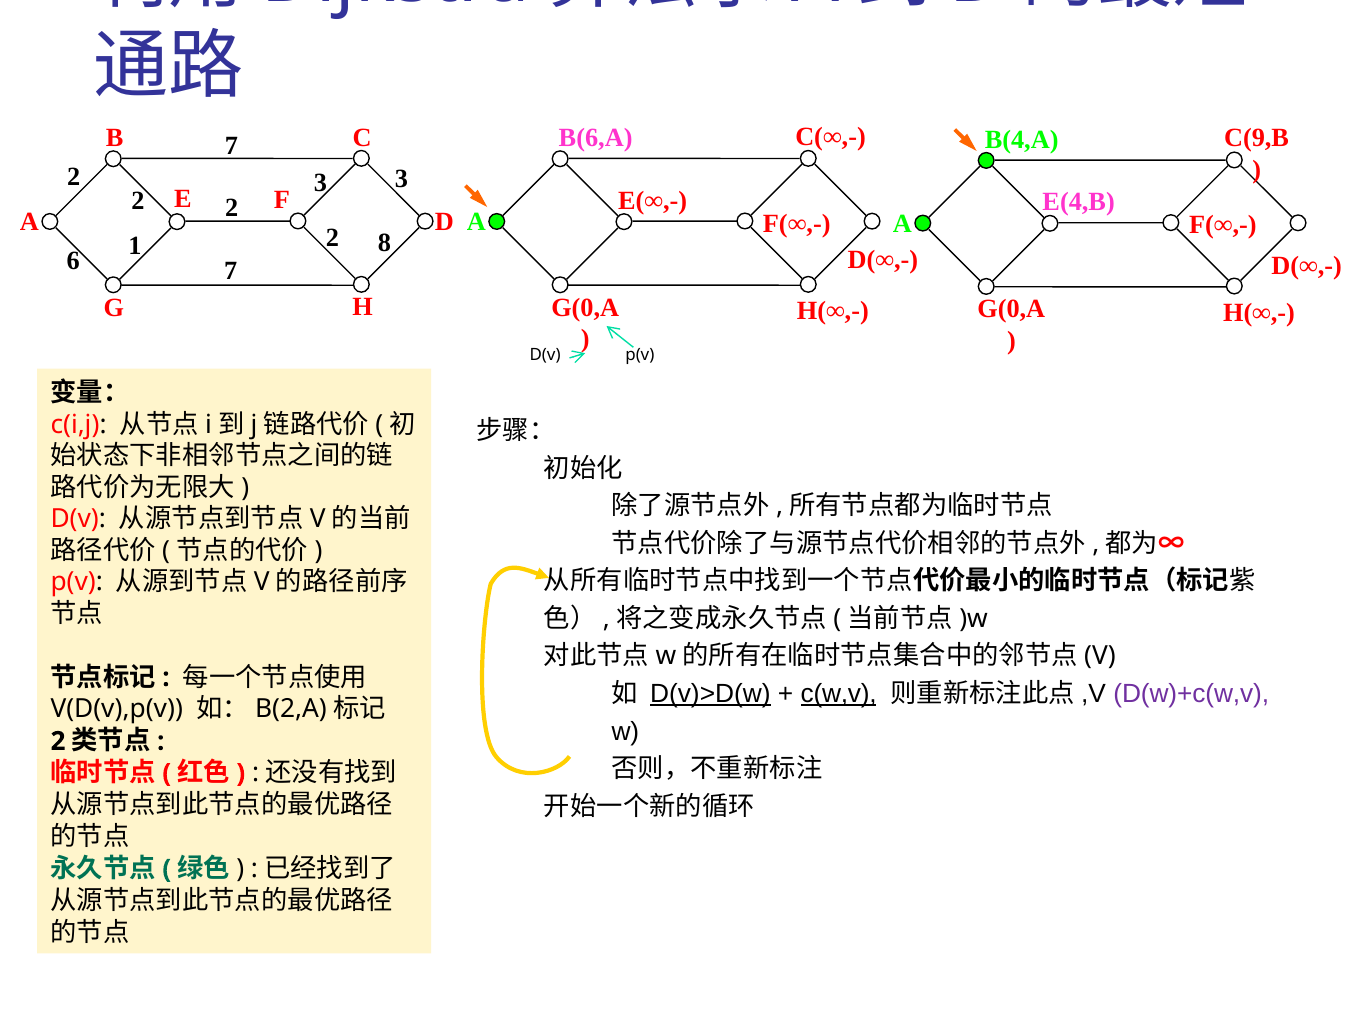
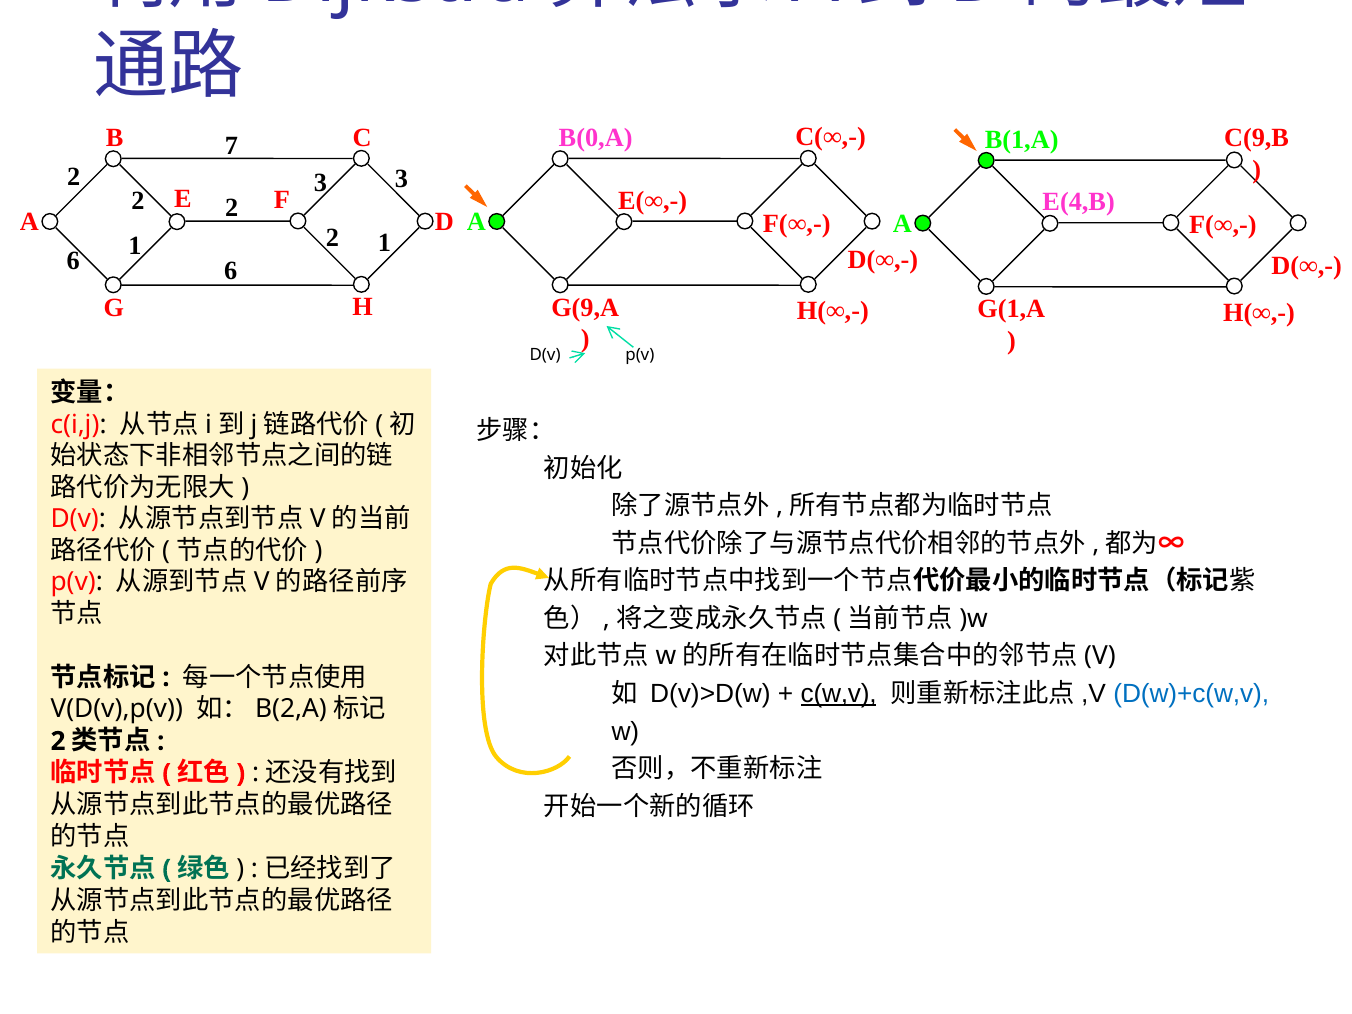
B(6,A: B(6,A -> B(0,A (596, 138)
B(4,A: B(4,A -> B(1,A (1022, 140)
8: 8 -> 1 (385, 243)
6 7: 7 -> 6 (231, 271)
G(0,A: G(0,A -> G(9,A (585, 308)
G(0,A: G(0,A -> G(1,A (1011, 309)
D(v)>D(w underline: present -> none (710, 694)
D(w)+c(w,v colour: purple -> blue (1191, 694)
